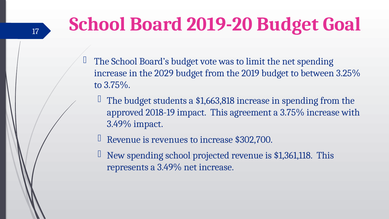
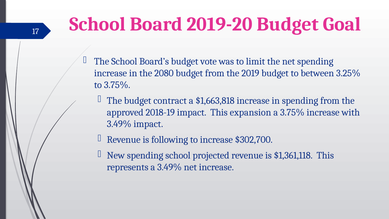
2029: 2029 -> 2080 (164, 73)
students: students -> contract (170, 101)
agreement: agreement -> expansion (250, 112)
revenues: revenues -> following (170, 140)
